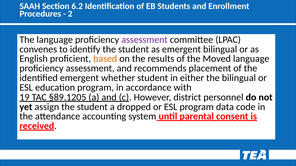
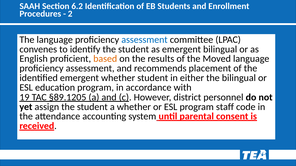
assessment colour: purple -> blue (145, 40)
a dropped: dropped -> whether (134, 107)
data: data -> staff (225, 107)
